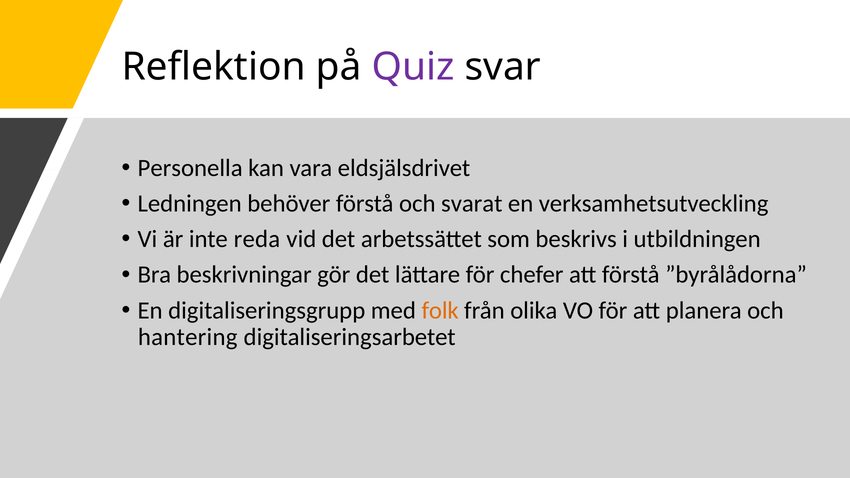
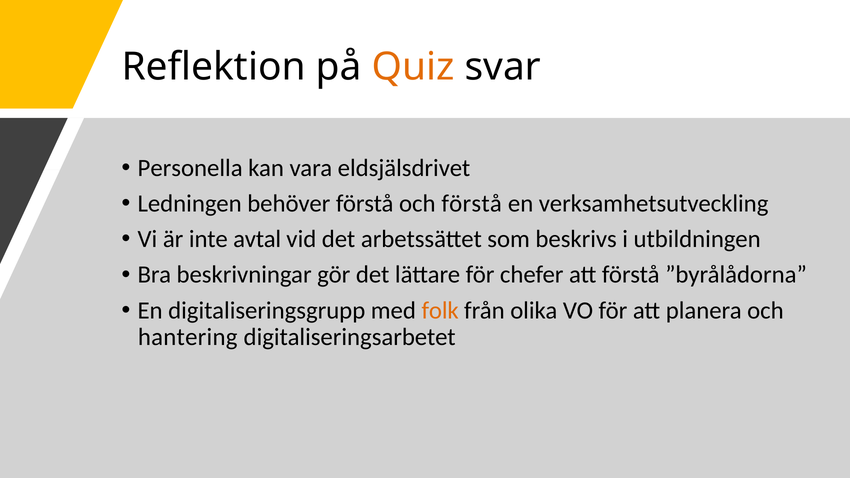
Quiz colour: purple -> orange (413, 67)
och svarat: svarat -> förstå (472, 204)
reda: reda -> avtal (257, 239)
